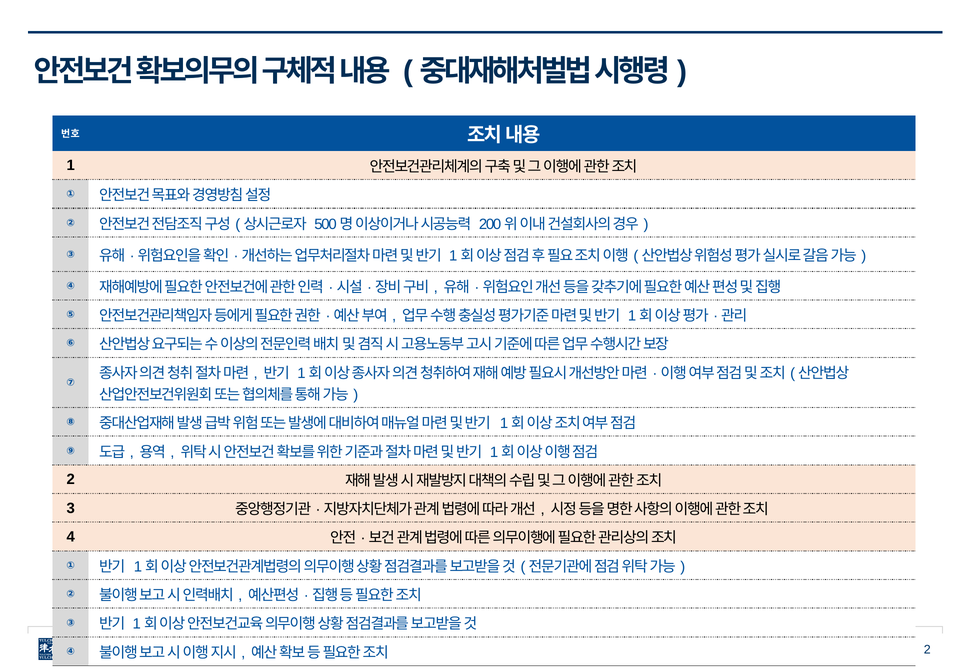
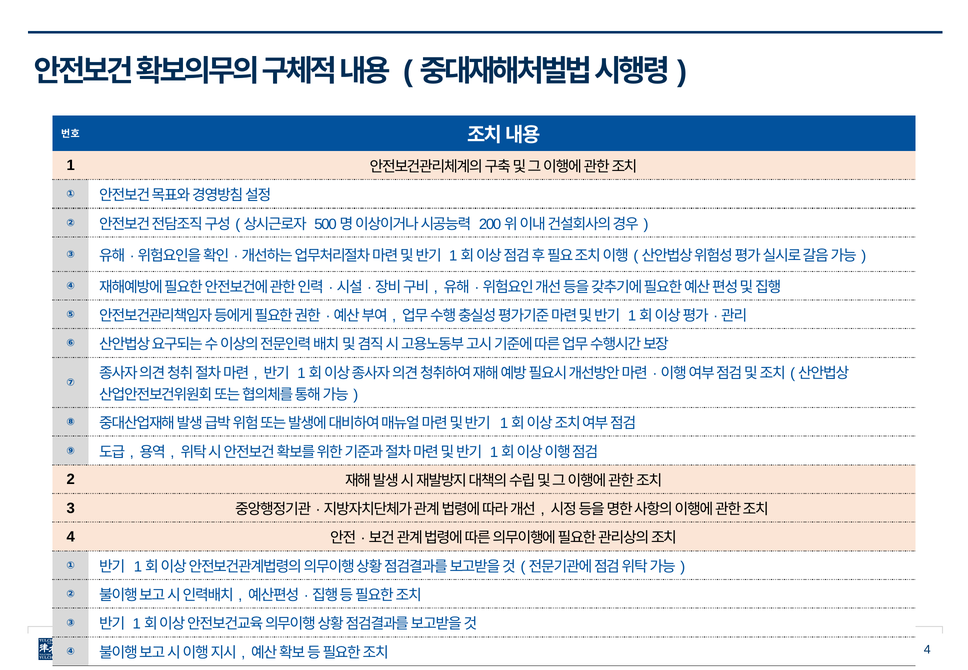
2: 2 -> 4 (927, 650)
